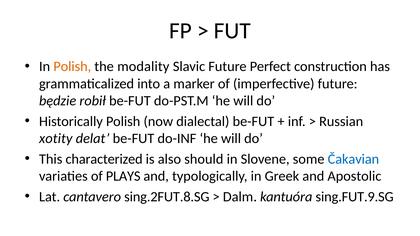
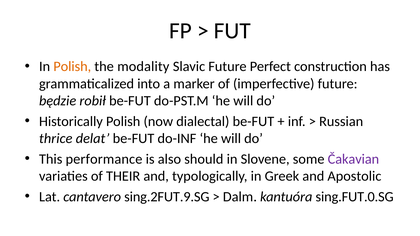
xotity: xotity -> thrice (56, 139)
characterized: characterized -> performance (104, 159)
Čakavian colour: blue -> purple (353, 159)
PLAYS: PLAYS -> THEIR (123, 176)
sing.2FUT.8.SG: sing.2FUT.8.SG -> sing.2FUT.9.SG (167, 197)
sing.FUT.9.SG: sing.FUT.9.SG -> sing.FUT.0.SG (355, 197)
